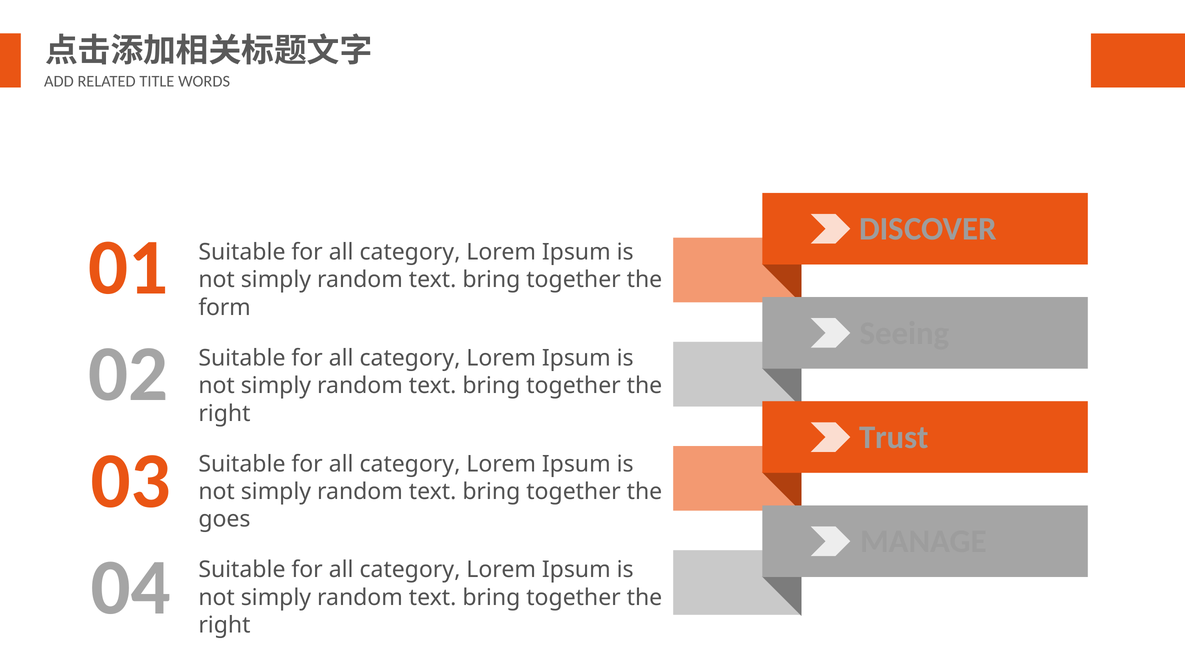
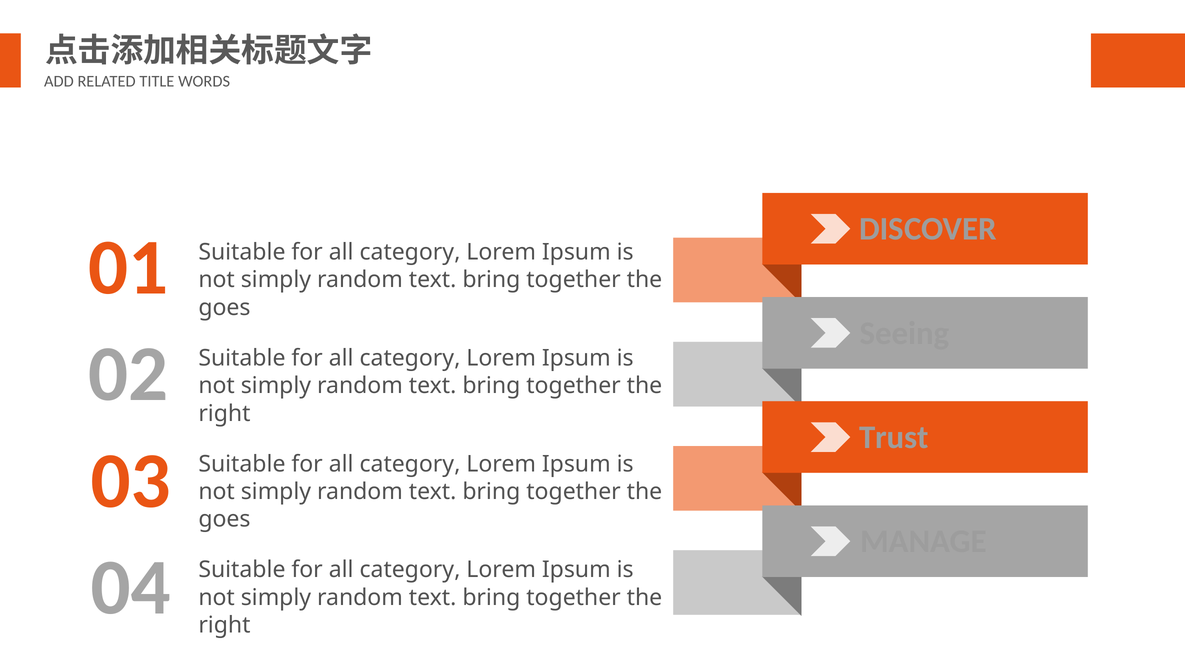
form: form -> goes (224, 307)
